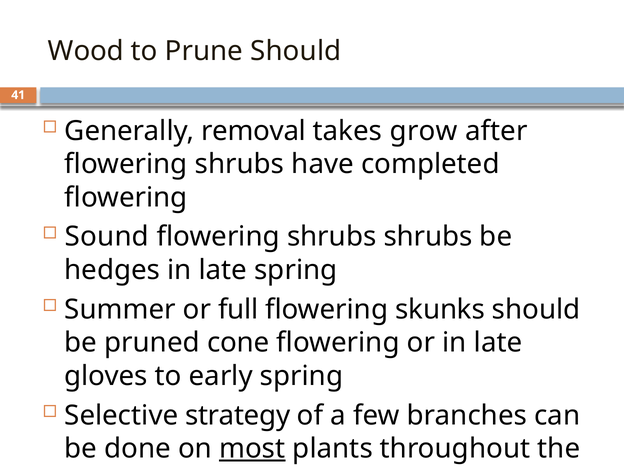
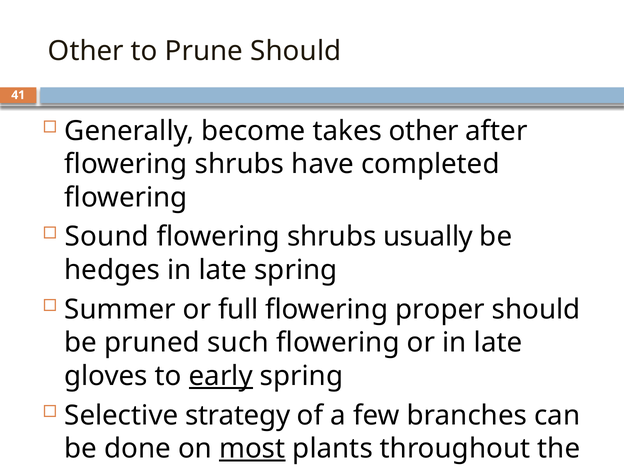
Wood: Wood -> Other (86, 51)
removal: removal -> become (254, 131)
takes grow: grow -> other (424, 131)
shrubs shrubs: shrubs -> usually (428, 237)
skunks: skunks -> proper (440, 309)
cone: cone -> such (238, 343)
early underline: none -> present (221, 376)
